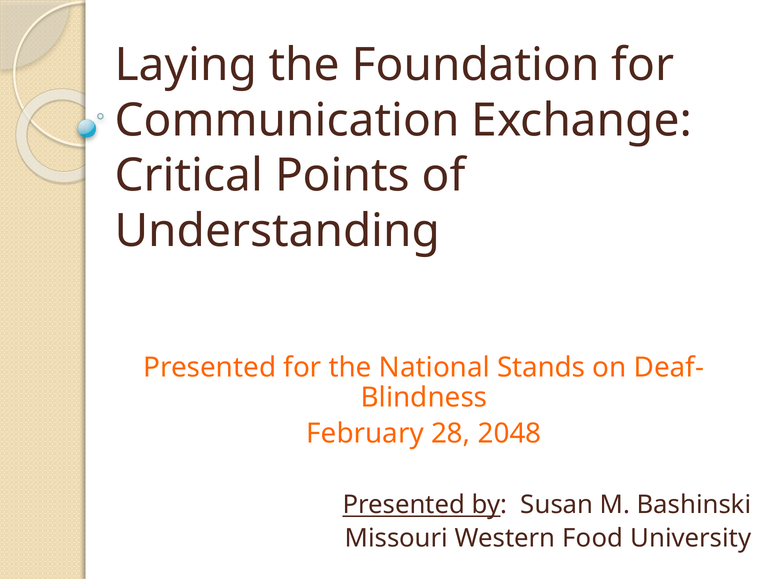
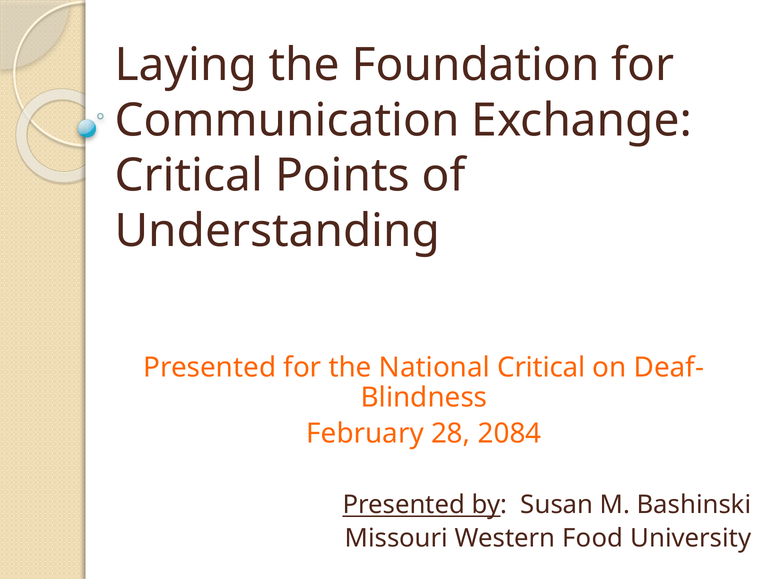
National Stands: Stands -> Critical (541, 368)
2048: 2048 -> 2084 (510, 433)
